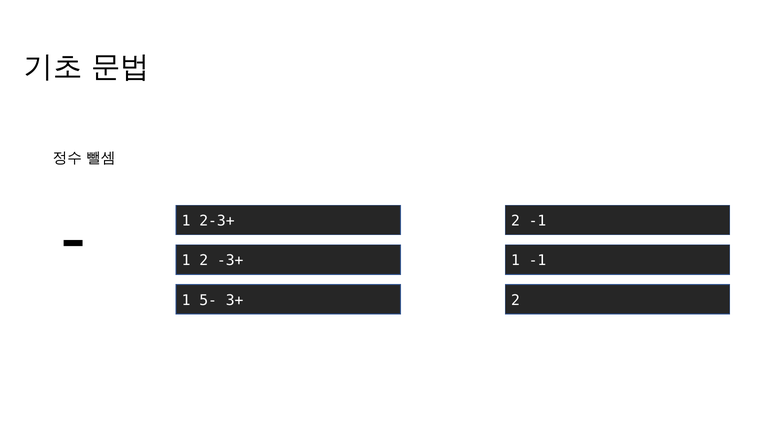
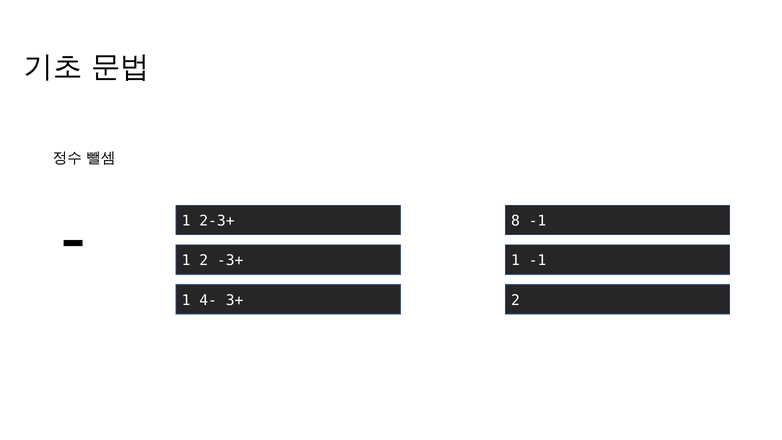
2-3+ 2: 2 -> 8 (515, 221)
5-: 5- -> 4- (208, 300)
